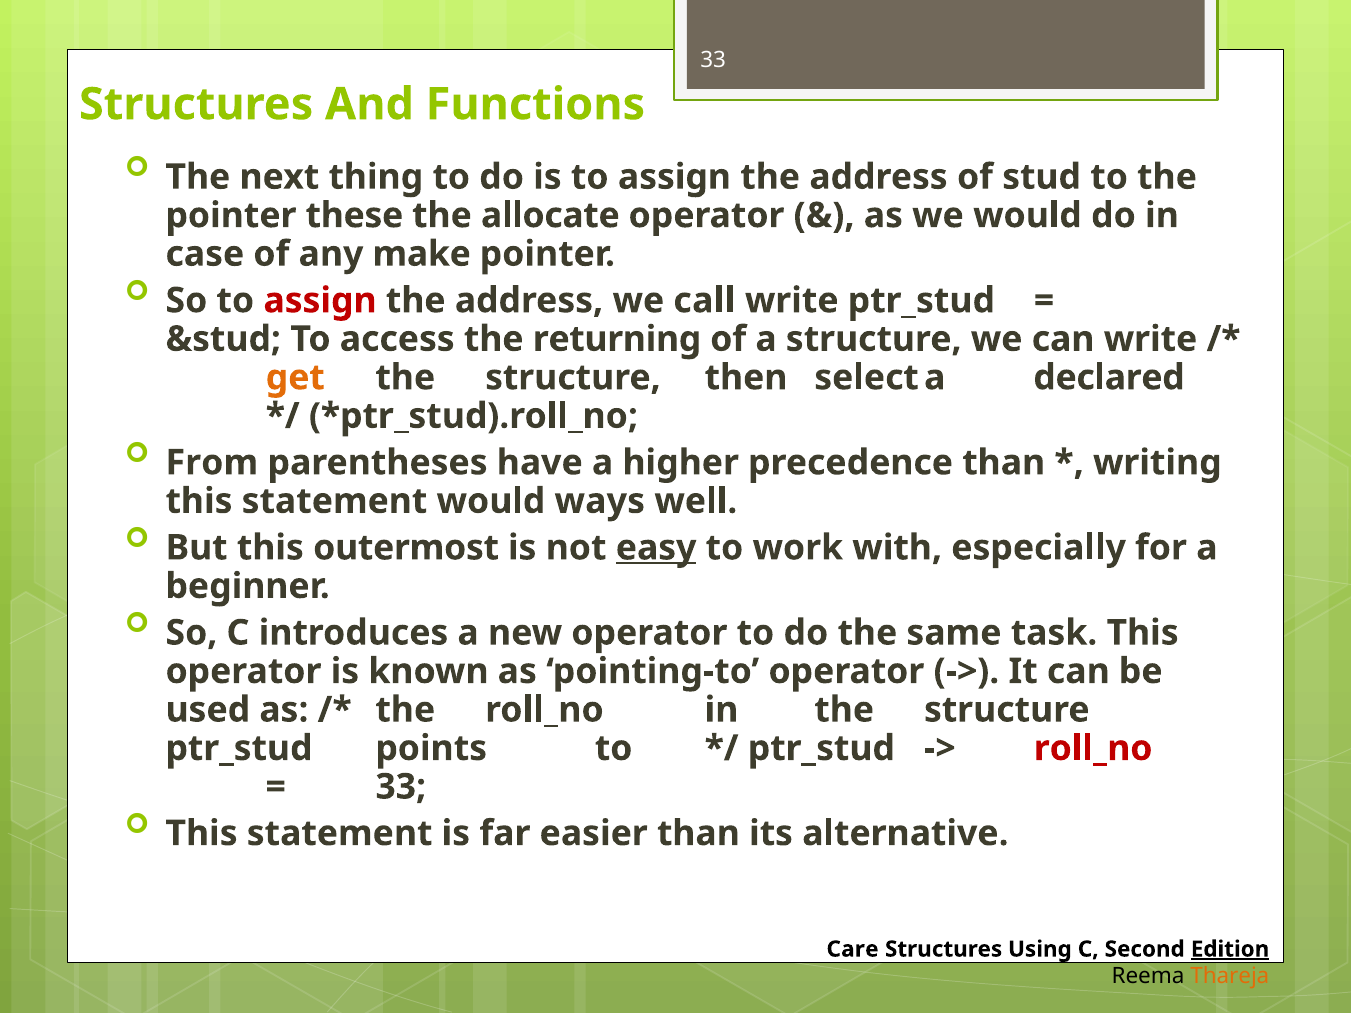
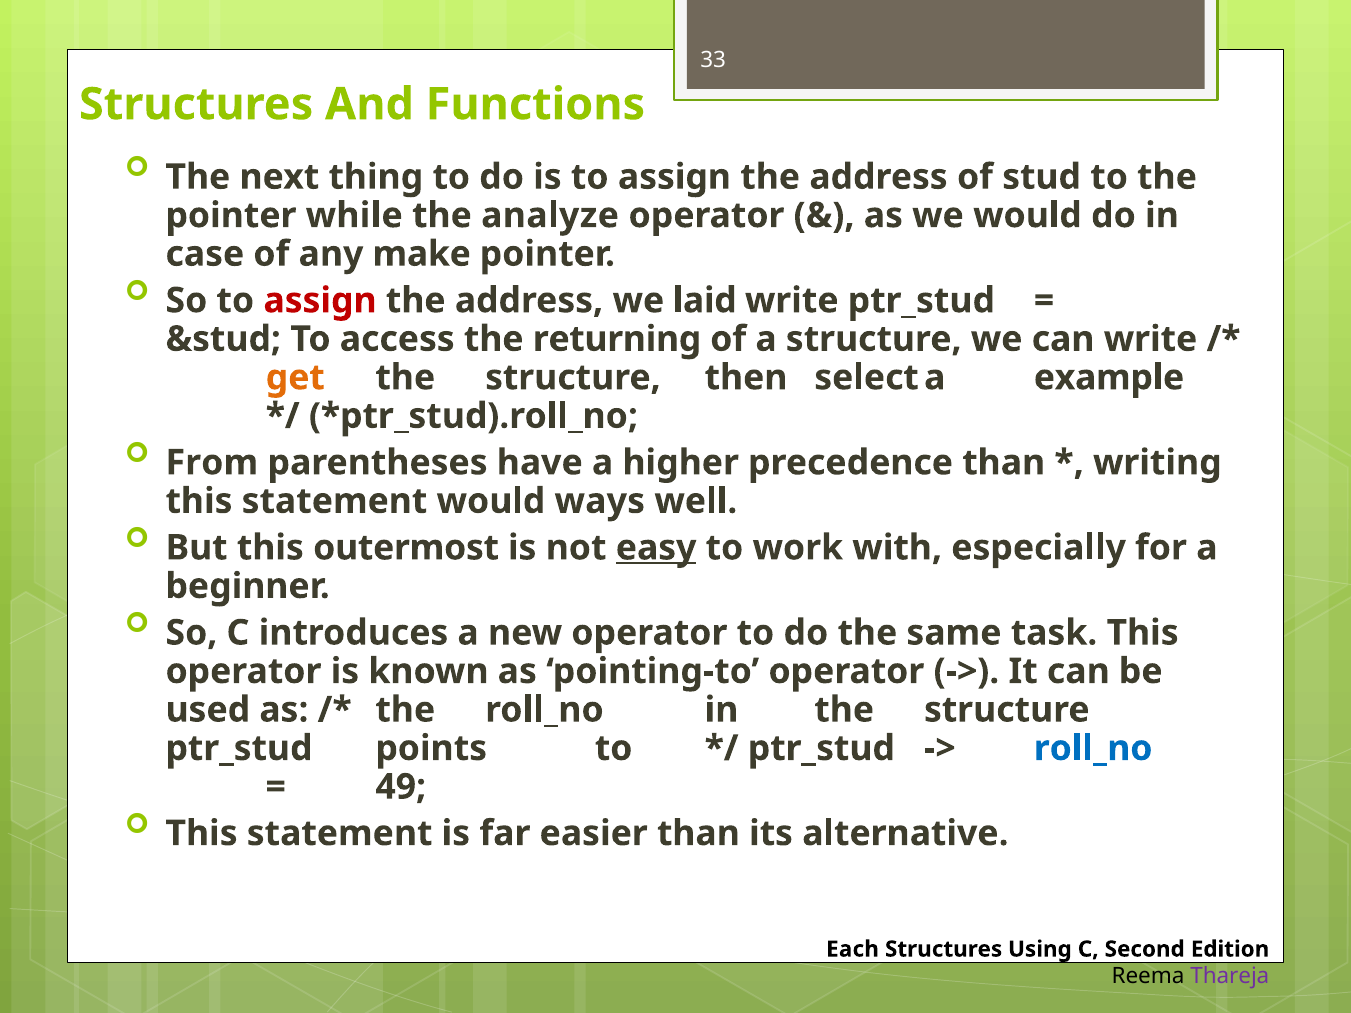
these: these -> while (354, 216)
allocate: allocate -> analyze (550, 216)
call: call -> laid (705, 301)
declared: declared -> example (1109, 378)
roll_no colour: red -> blue (1093, 748)
33: 33 -> 49 (401, 787)
Care: Care -> Each (853, 949)
Edition underline: present -> none (1230, 949)
Thareja colour: orange -> purple (1230, 976)
